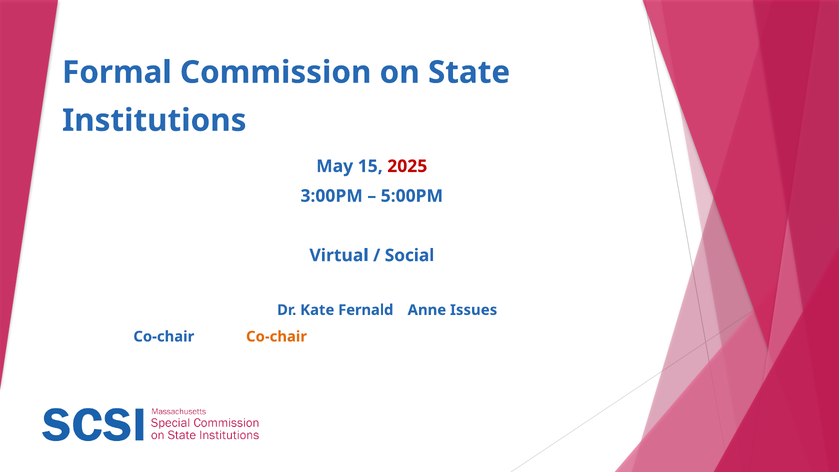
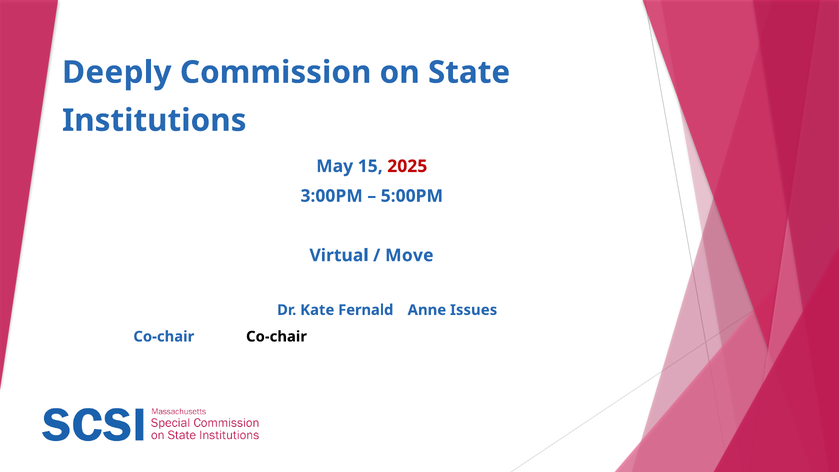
Formal: Formal -> Deeply (117, 72)
Social: Social -> Move (409, 255)
Co-chair colour: orange -> black (276, 337)
